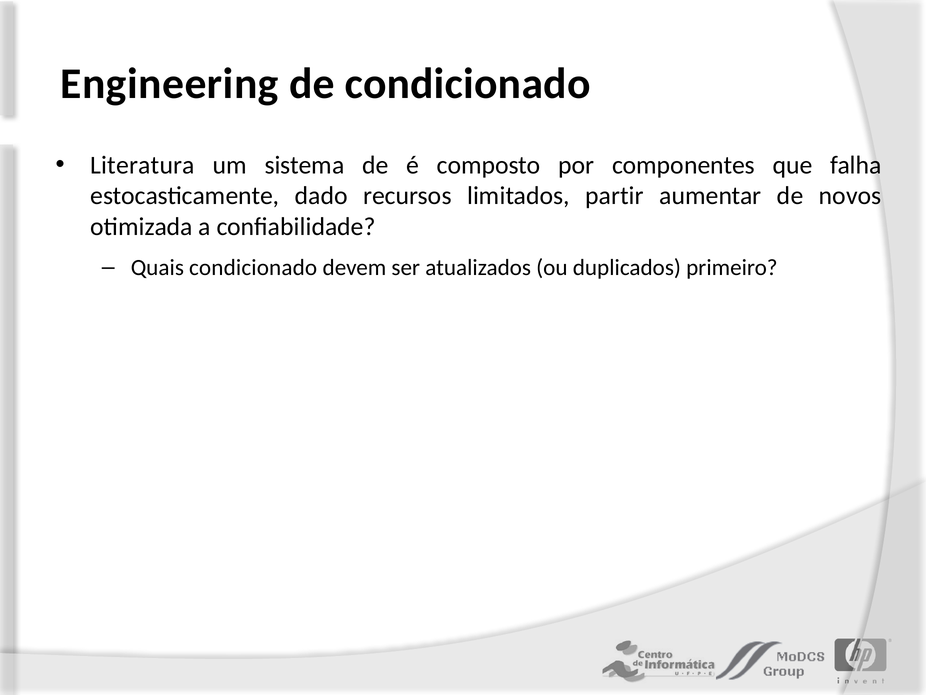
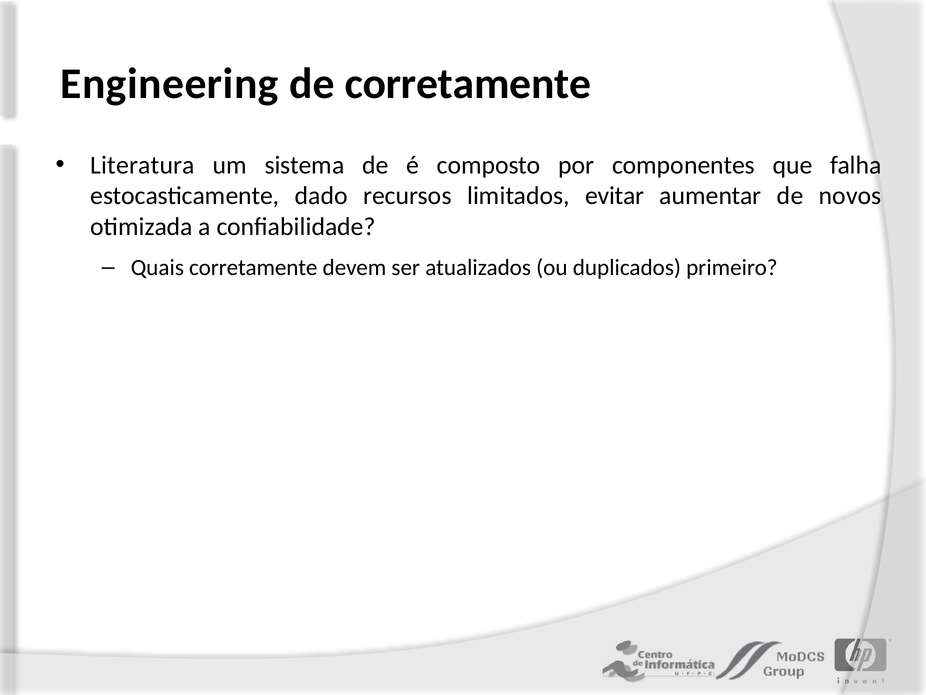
de condicionado: condicionado -> corretamente (468, 84)
partir: partir -> evitar (615, 196)
Quais condicionado: condicionado -> corretamente (253, 267)
